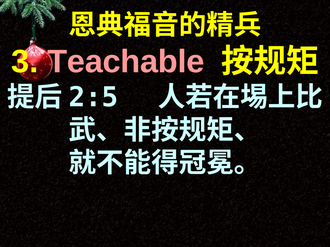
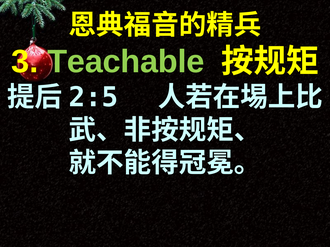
Teachable colour: pink -> light green (126, 62)
